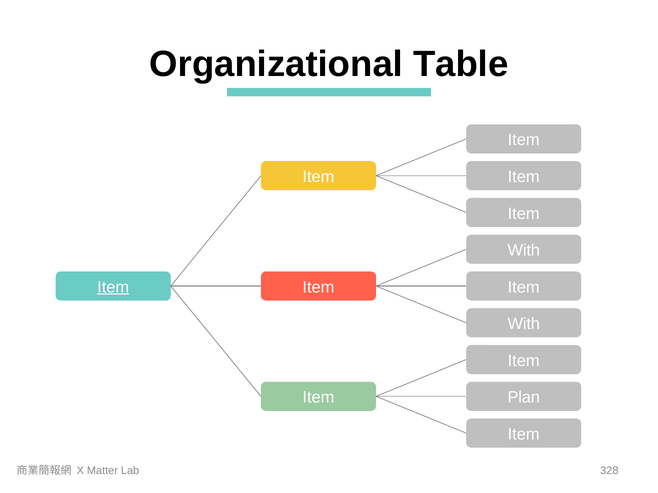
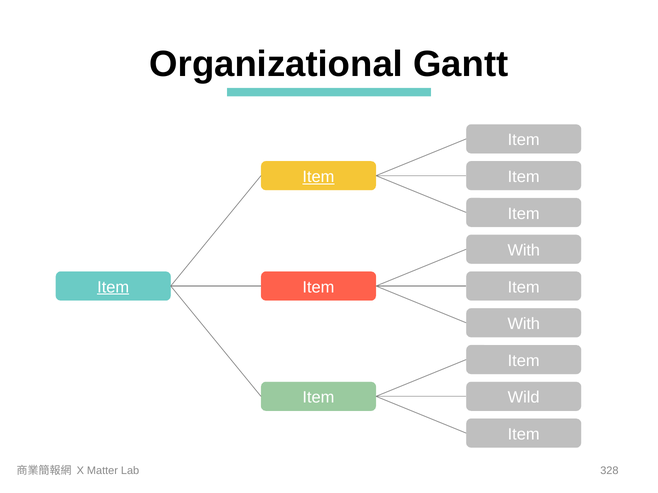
Table: Table -> Gantt (461, 64)
Item underline: none -> present (318, 177)
Plan: Plan -> Wild (524, 398)
